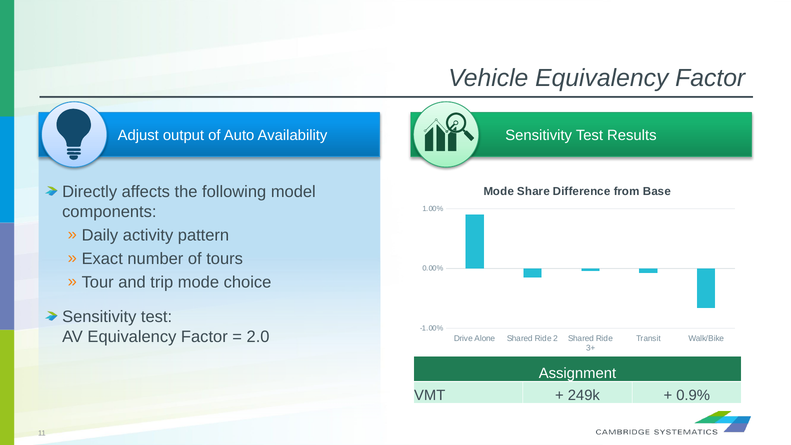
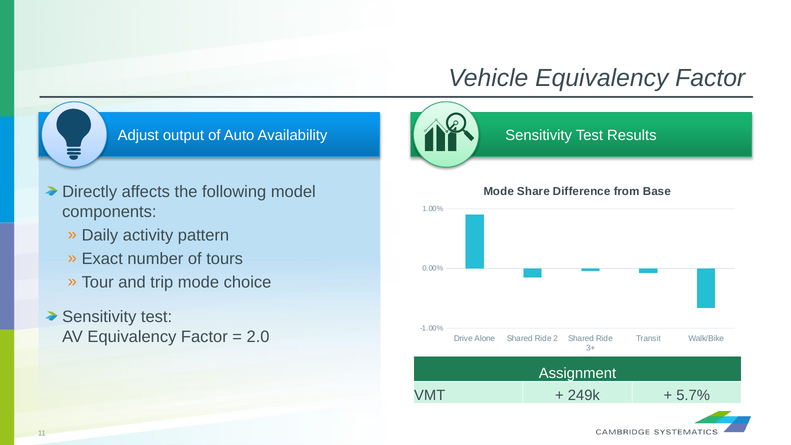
0.9%: 0.9% -> 5.7% (693, 395)
